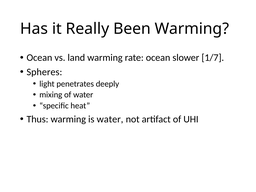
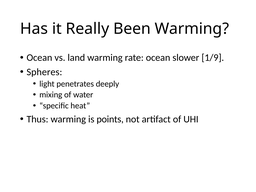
1/7: 1/7 -> 1/9 (213, 58)
is water: water -> points (110, 119)
